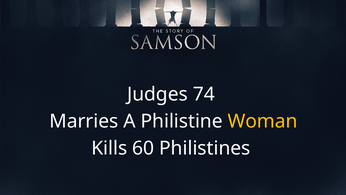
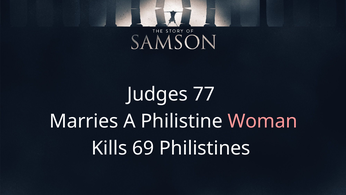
74: 74 -> 77 (204, 94)
Woman colour: yellow -> pink (263, 121)
60: 60 -> 69 (143, 148)
